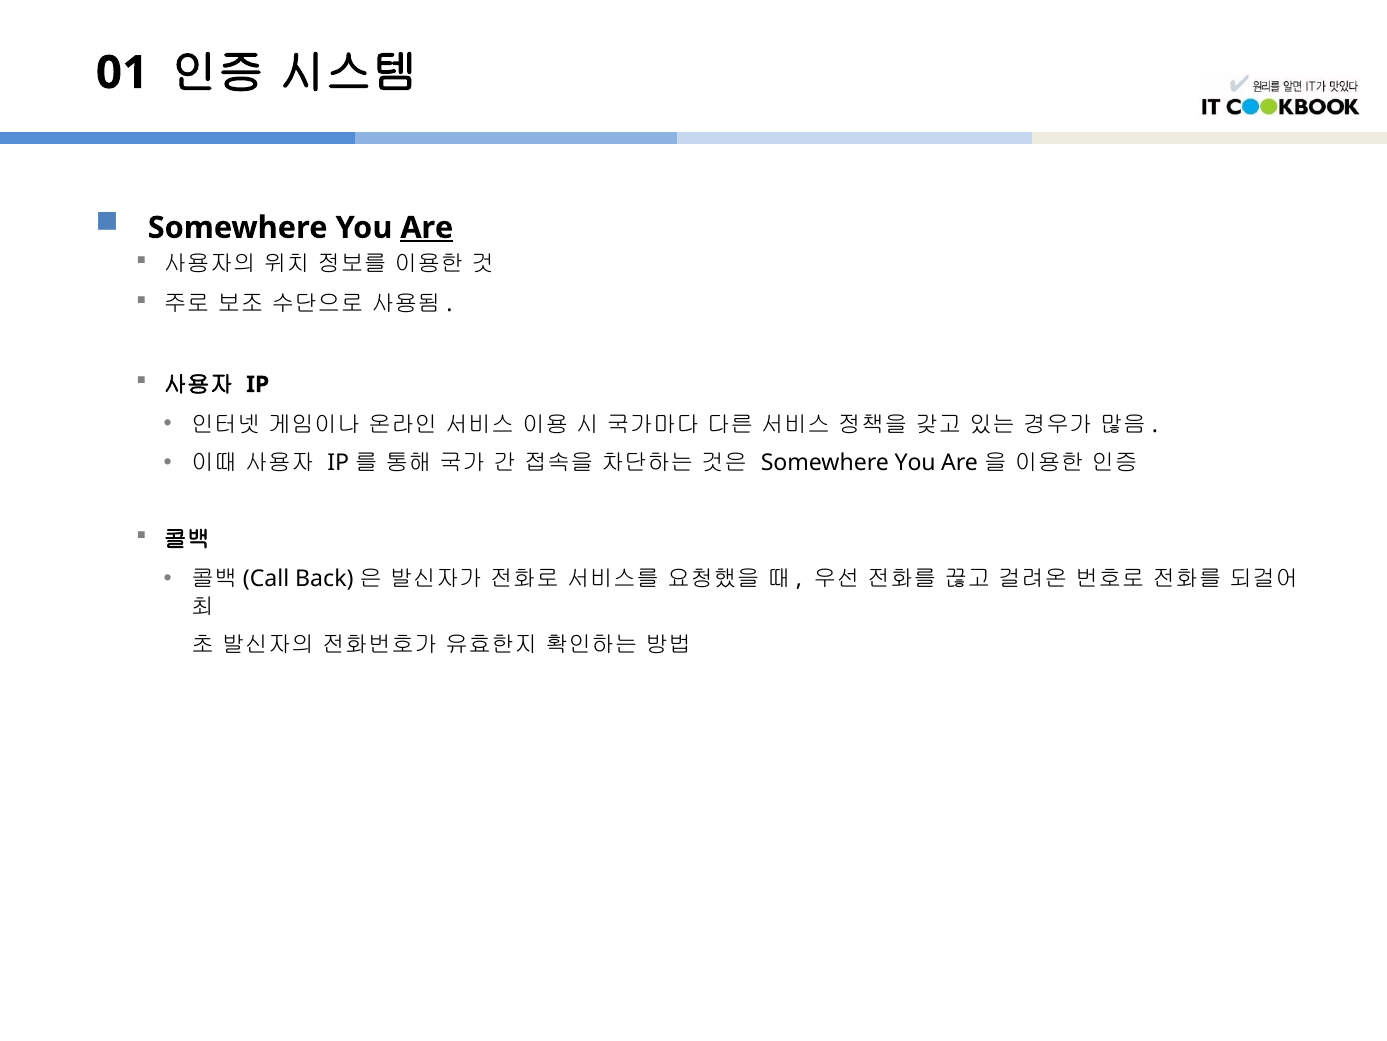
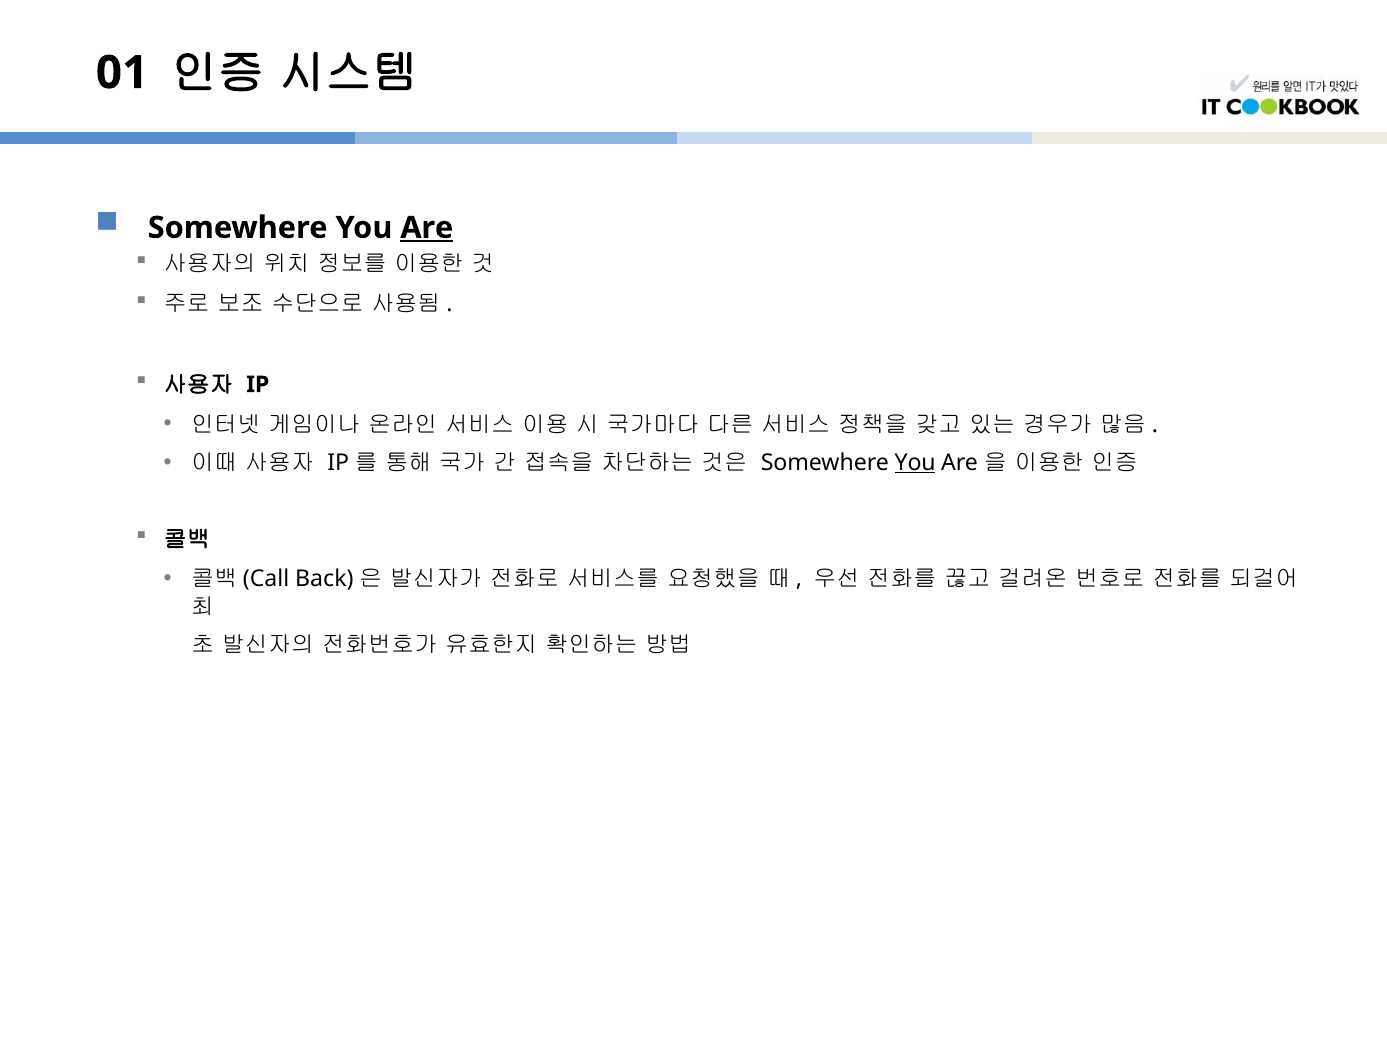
You underline: none -> present (915, 462)
